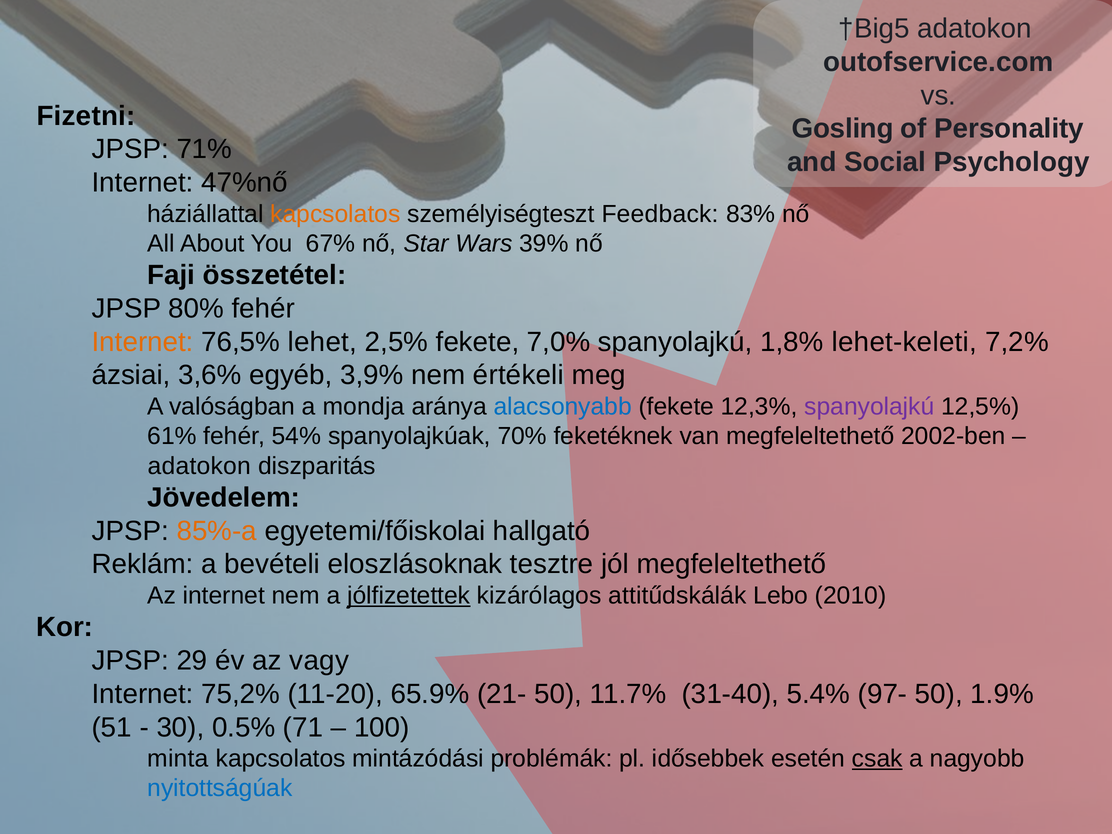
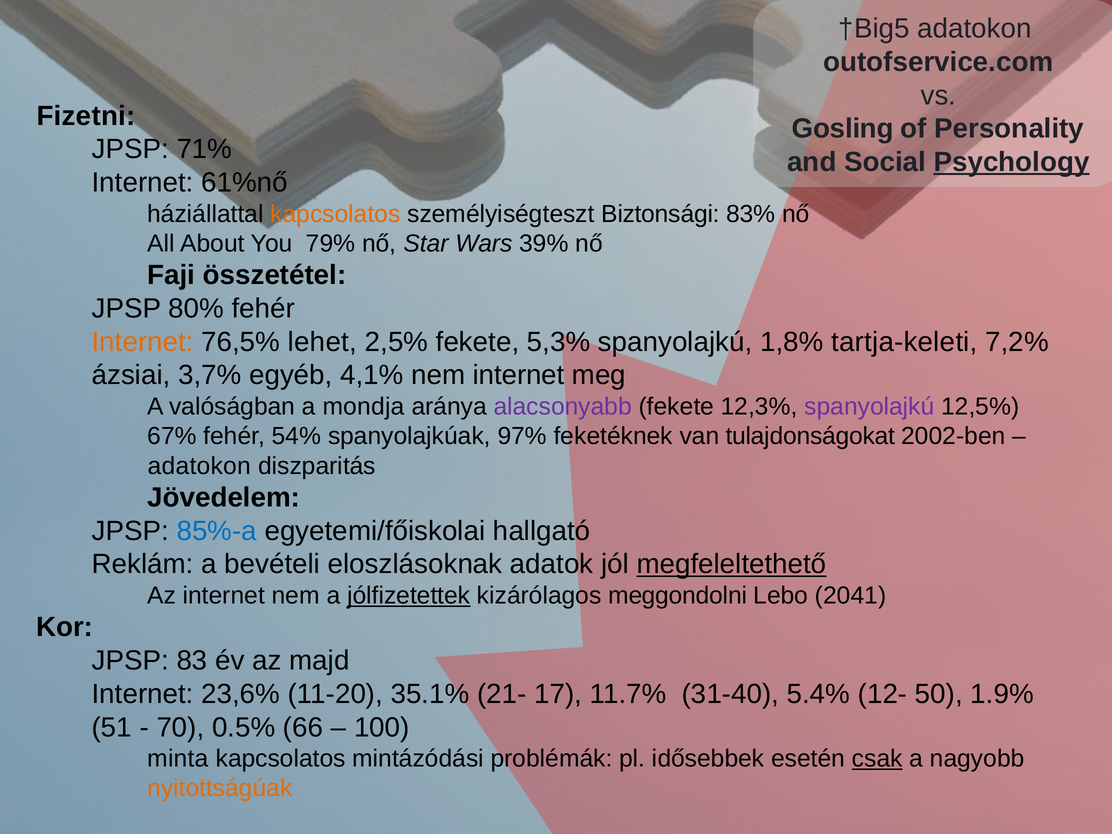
Psychology underline: none -> present (1012, 162)
47%nő: 47%nő -> 61%nő (245, 183)
Feedback: Feedback -> Biztonsági (660, 214)
67%: 67% -> 79% (331, 243)
7,0%: 7,0% -> 5,3% (559, 342)
lehet-keleti: lehet-keleti -> tartja-keleti (904, 342)
3,6%: 3,6% -> 3,7% (210, 375)
3,9%: 3,9% -> 4,1% (372, 375)
nem értékeli: értékeli -> internet (519, 375)
alacsonyabb colour: blue -> purple (563, 407)
61%: 61% -> 67% (172, 436)
70%: 70% -> 97% (522, 436)
van megfeleltethető: megfeleltethető -> tulajdonságokat (810, 436)
85%-a colour: orange -> blue (217, 531)
tesztre: tesztre -> adatok (552, 564)
megfeleltethető underline: none -> present (731, 564)
attitűdskálák: attitűdskálák -> meggondolni (678, 596)
2010: 2010 -> 2041 (851, 596)
29: 29 -> 83 (192, 661)
vagy: vagy -> majd (319, 661)
75,2%: 75,2% -> 23,6% (241, 694)
65.9%: 65.9% -> 35.1% (430, 694)
21- 50: 50 -> 17 (558, 694)
97-: 97- -> 12- (883, 694)
30: 30 -> 70 (180, 727)
71: 71 -> 66 (303, 727)
nyitottságúak colour: blue -> orange (220, 788)
